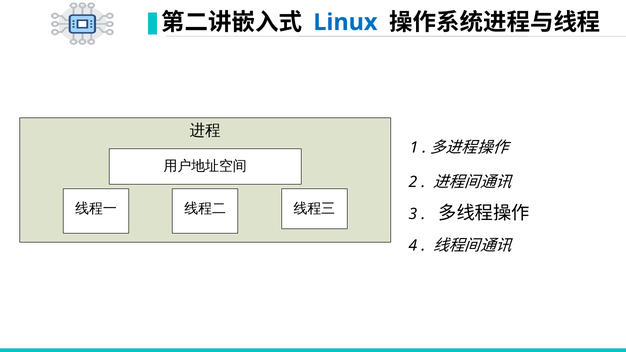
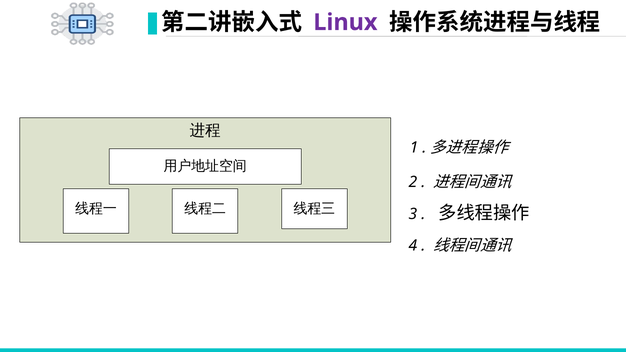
Linux colour: blue -> purple (345, 22)
